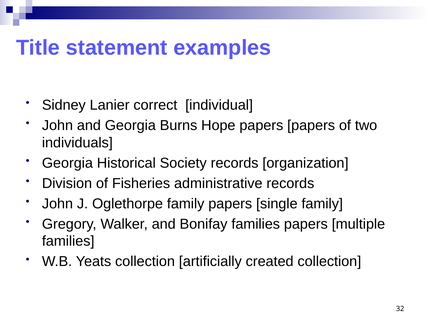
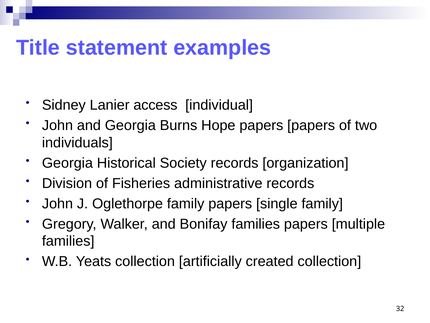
correct: correct -> access (155, 105)
